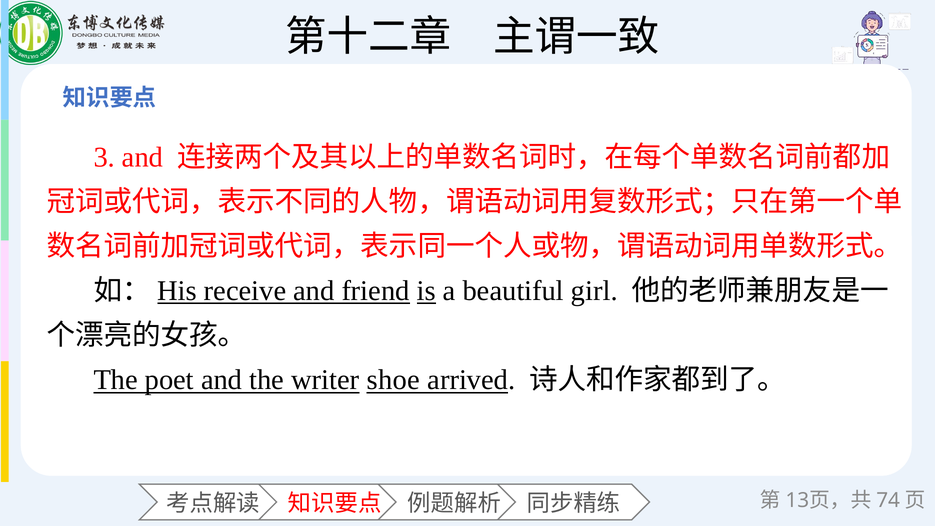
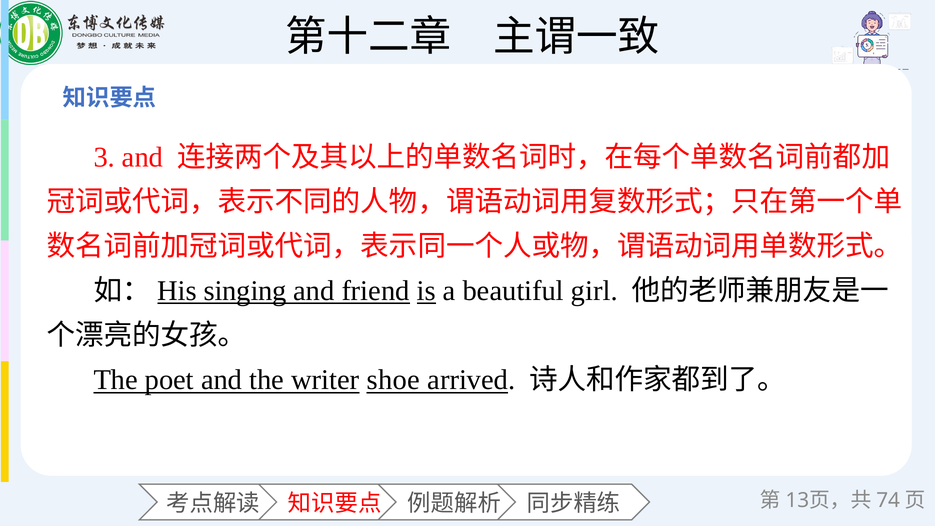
receive: receive -> singing (245, 291)
